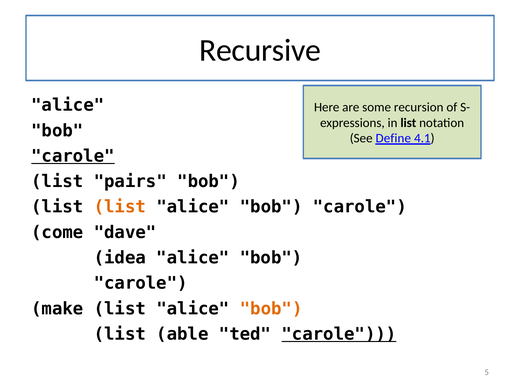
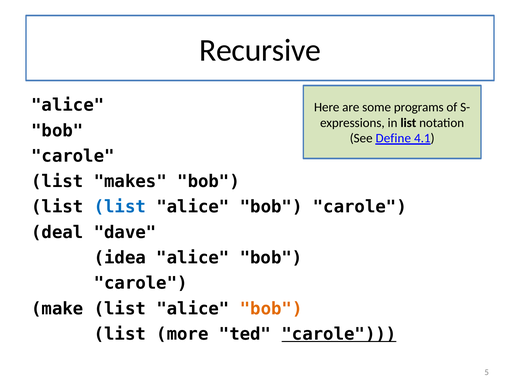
recursion: recursion -> programs (419, 107)
carole underline: present -> none (73, 156)
pairs: pairs -> makes (130, 181)
list colour: orange -> blue (120, 207)
come: come -> deal (57, 232)
able: able -> more (182, 334)
